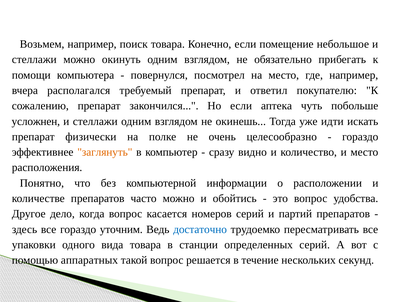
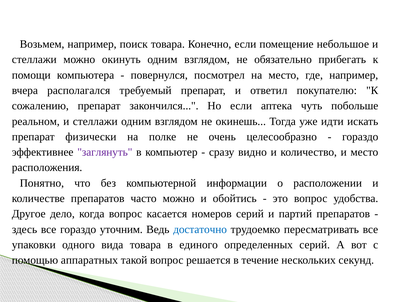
усложнен: усложнен -> реальном (36, 121)
заглянуть colour: orange -> purple (105, 152)
станции: станции -> единого (199, 245)
